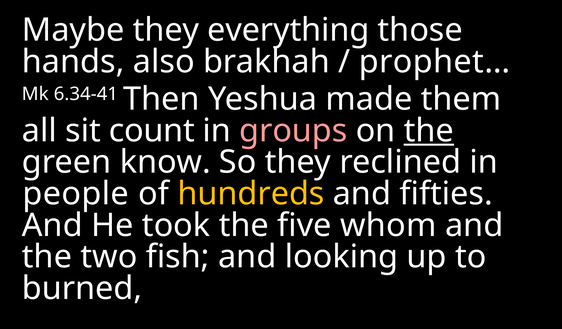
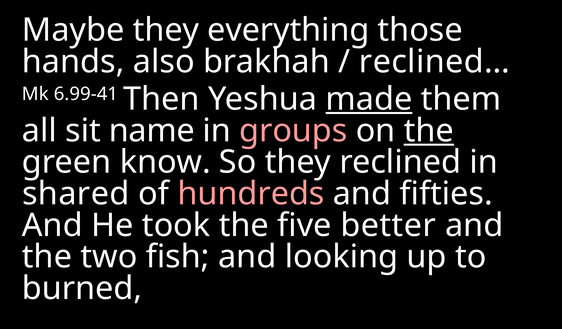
prophet…: prophet… -> reclined… (434, 62)
6.34-41: 6.34-41 -> 6.99-41 (86, 94)
made underline: none -> present (369, 99)
count: count -> name (152, 131)
people: people -> shared (76, 194)
hundreds colour: yellow -> pink (251, 194)
whom: whom -> better (388, 226)
